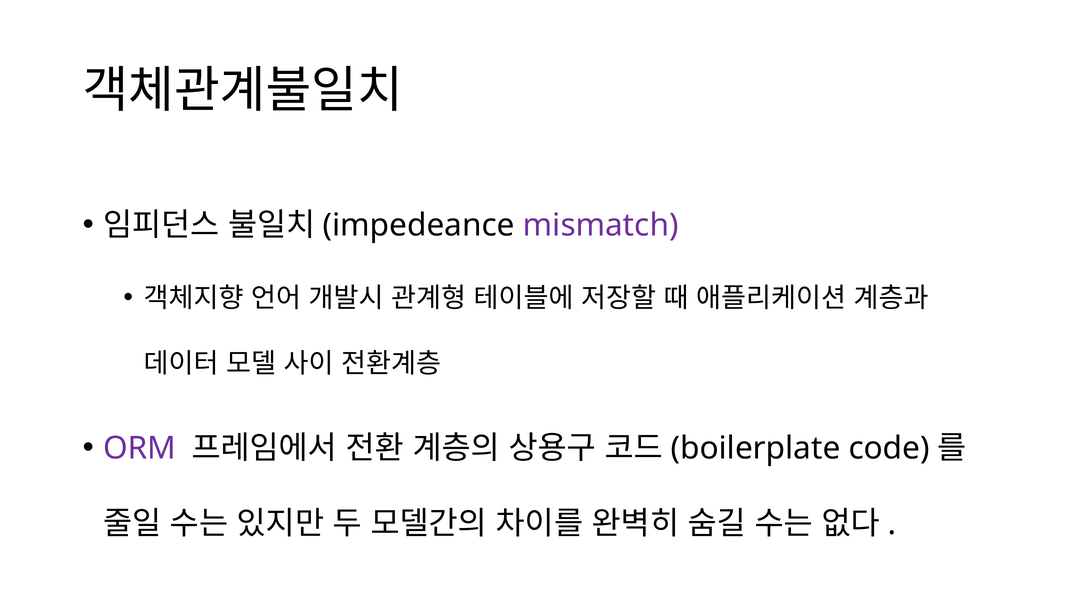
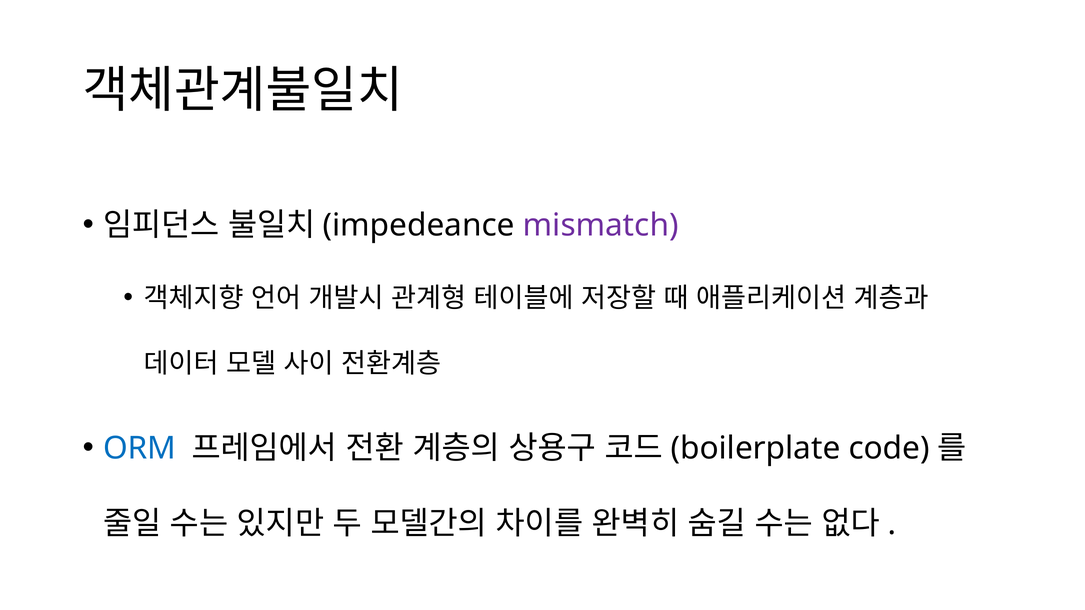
ORM colour: purple -> blue (140, 449)
